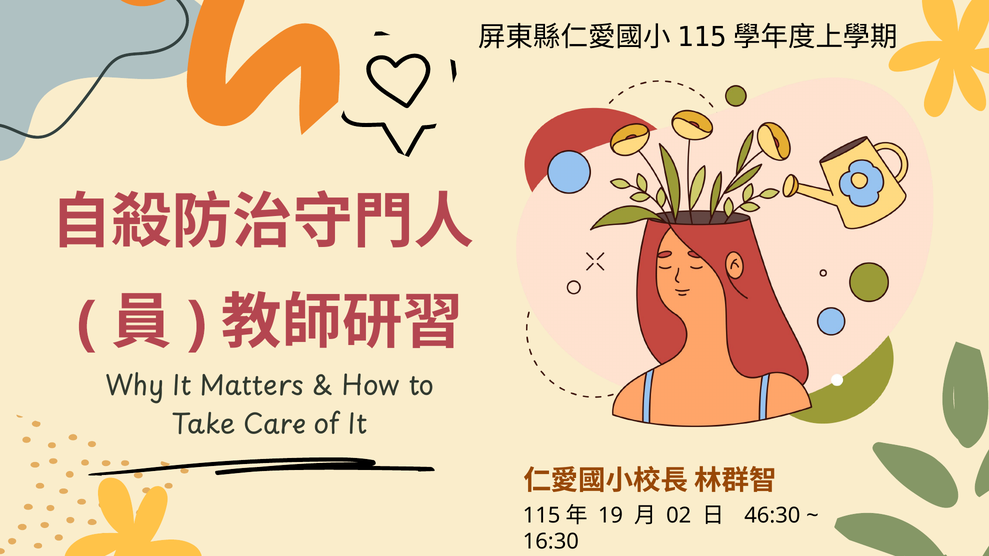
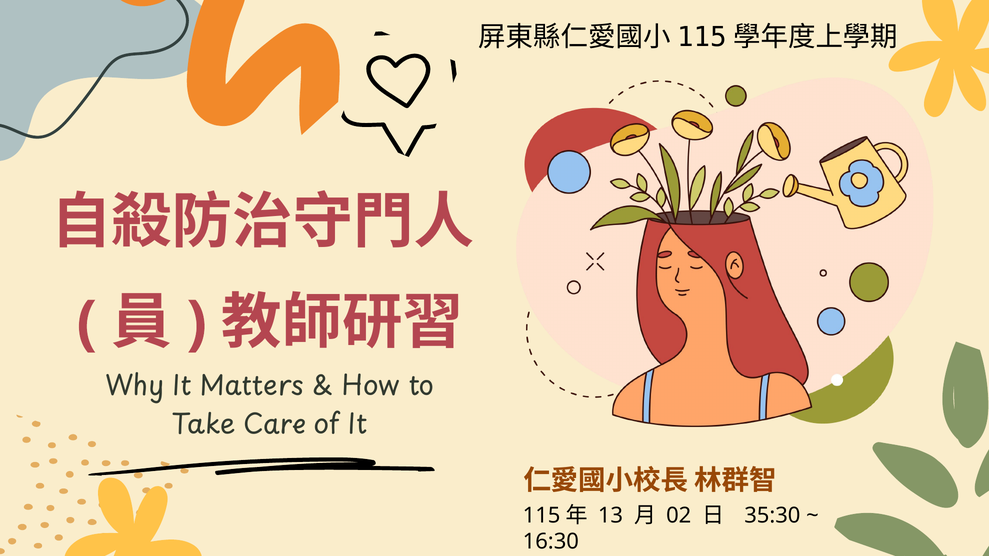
19: 19 -> 13 (610, 516)
46:30: 46:30 -> 35:30 (772, 516)
